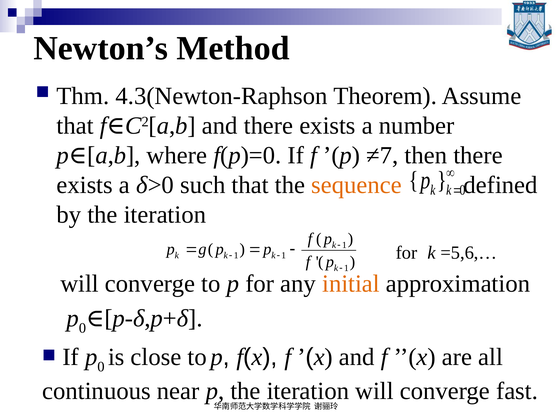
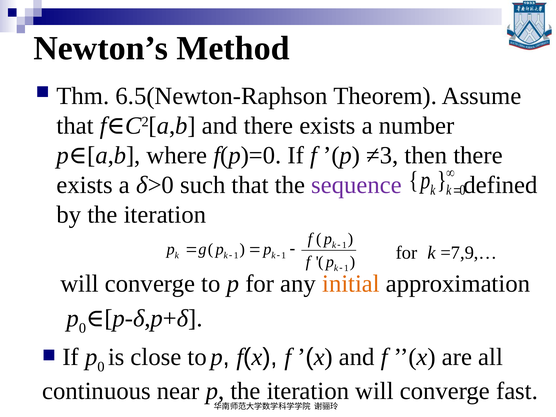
4.3(Newton-Raphson: 4.3(Newton-Raphson -> 6.5(Newton-Raphson (222, 96)
≠7: ≠7 -> ≠3 (382, 155)
sequence colour: orange -> purple (356, 185)
=5,6,…: =5,6,… -> =7,9,… (469, 253)
